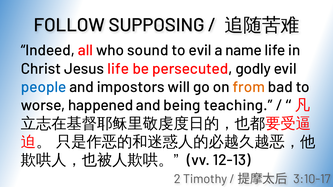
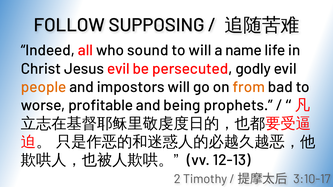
to evil: evil -> will (200, 51)
Jesus life: life -> evil (118, 69)
people colour: blue -> orange (44, 87)
happened: happened -> profitable (101, 105)
teaching: teaching -> prophets (238, 105)
